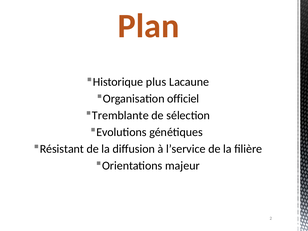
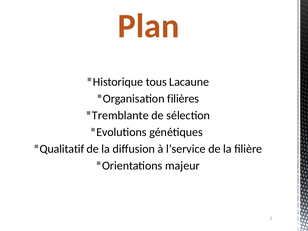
plus: plus -> tous (156, 82)
officiel: officiel -> filières (183, 99)
Résistant: Résistant -> Qualitatif (62, 149)
